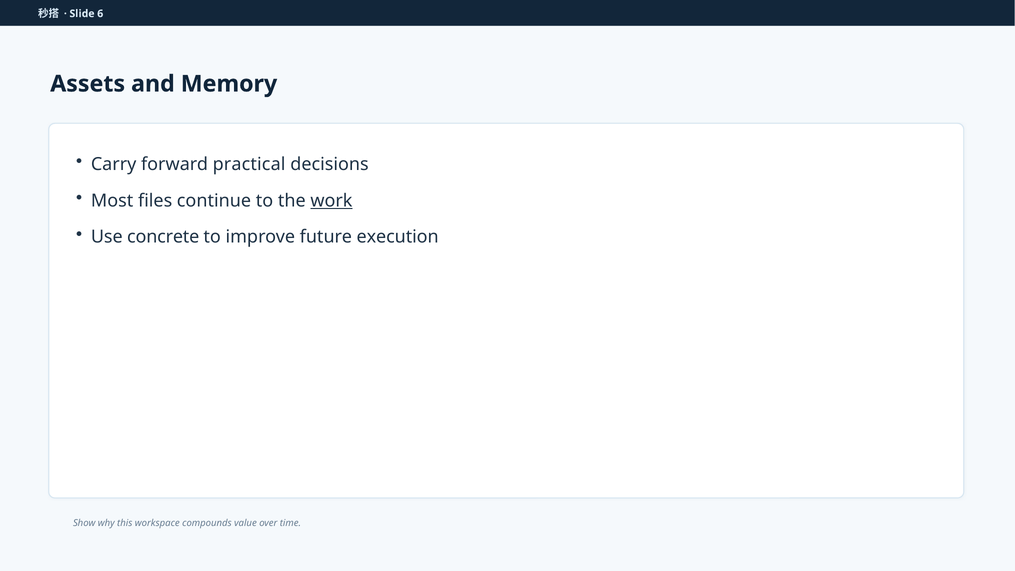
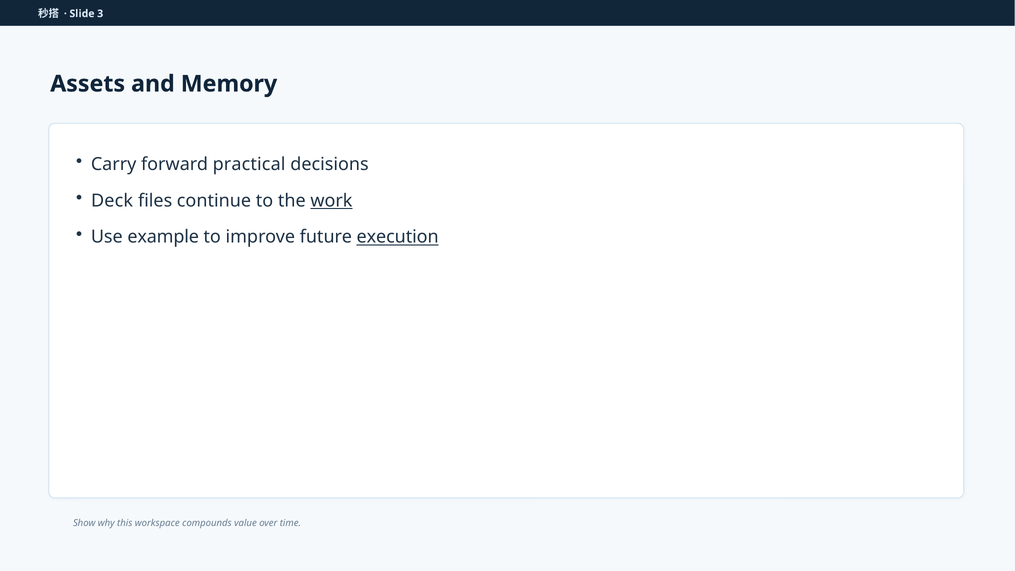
6: 6 -> 3 (100, 14)
Most: Most -> Deck (112, 201)
concrete: concrete -> example (163, 237)
execution underline: none -> present (398, 237)
